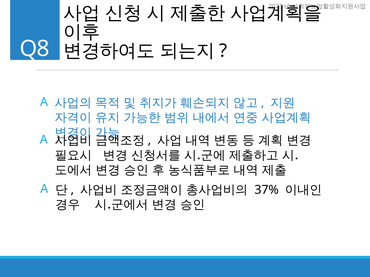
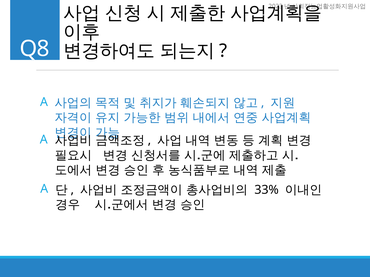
37%: 37% -> 33% (267, 190)
